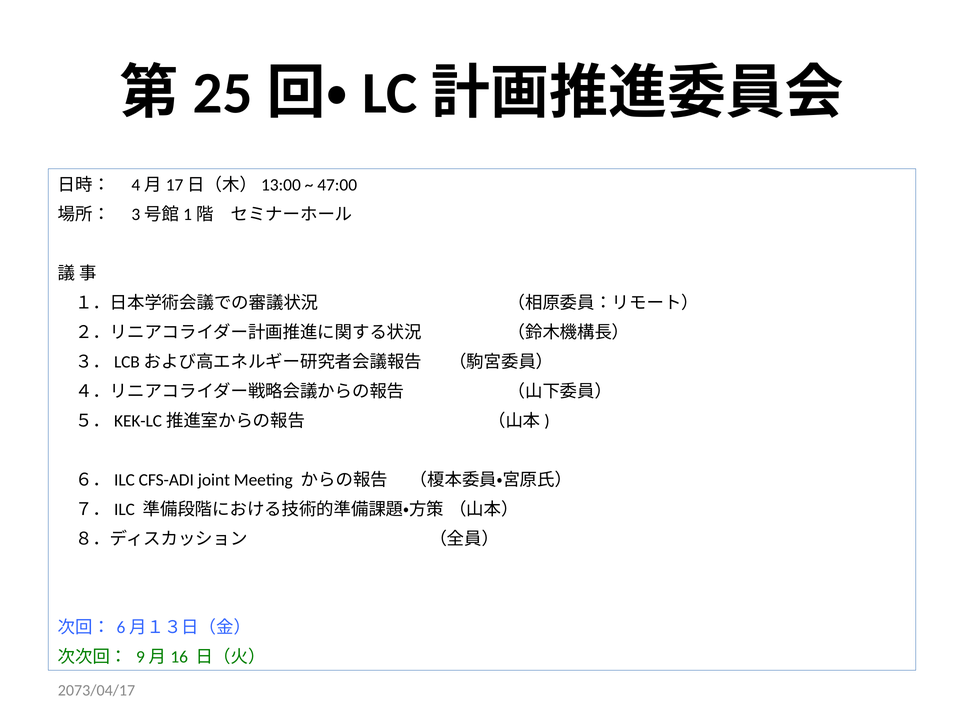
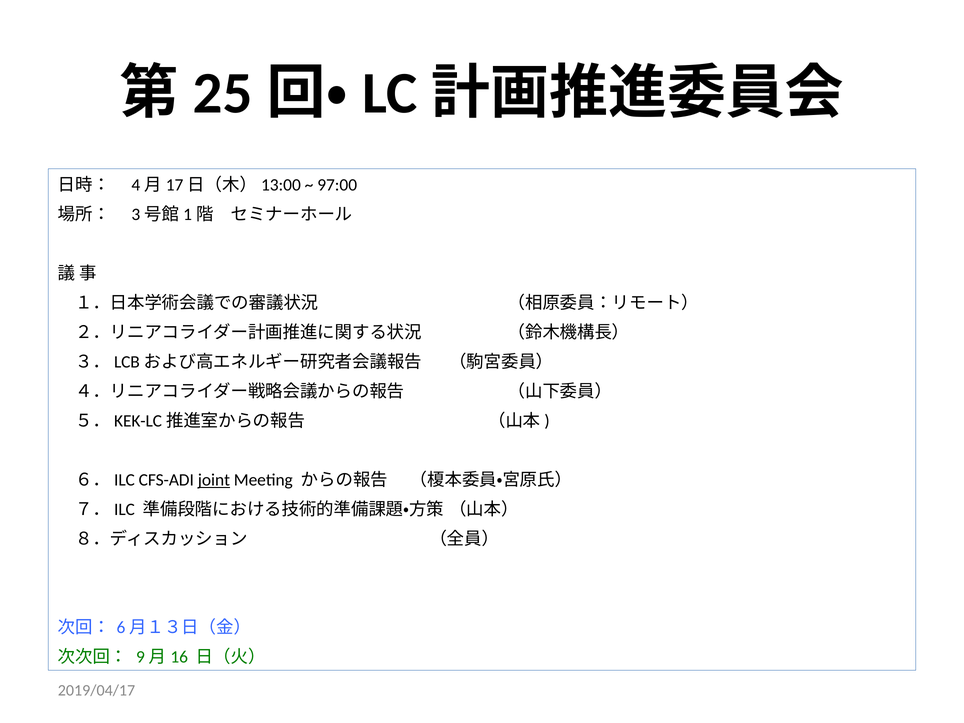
47:00: 47:00 -> 97:00 (337, 185)
joint underline: none -> present (214, 480)
2073/04/17: 2073/04/17 -> 2019/04/17 (97, 690)
